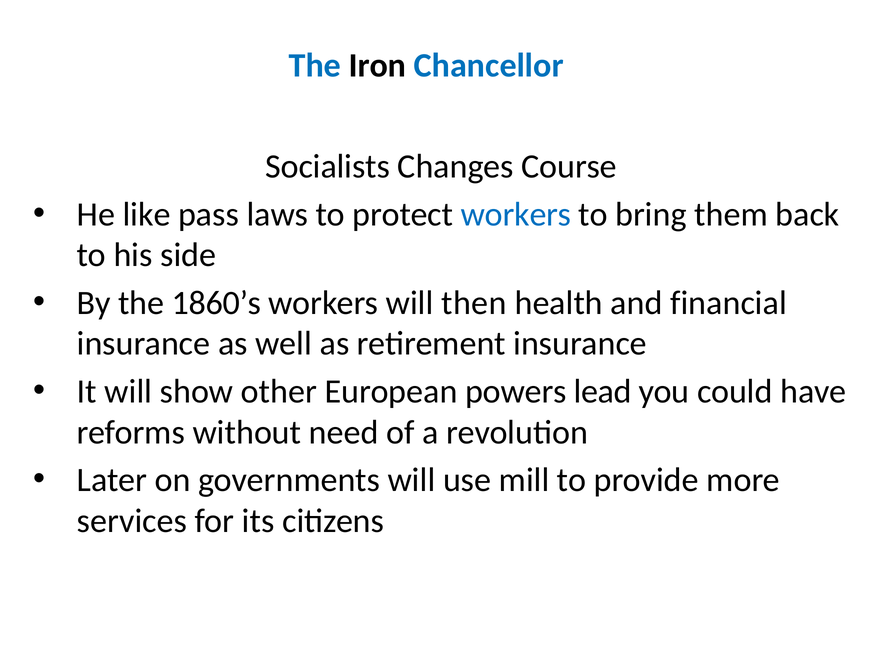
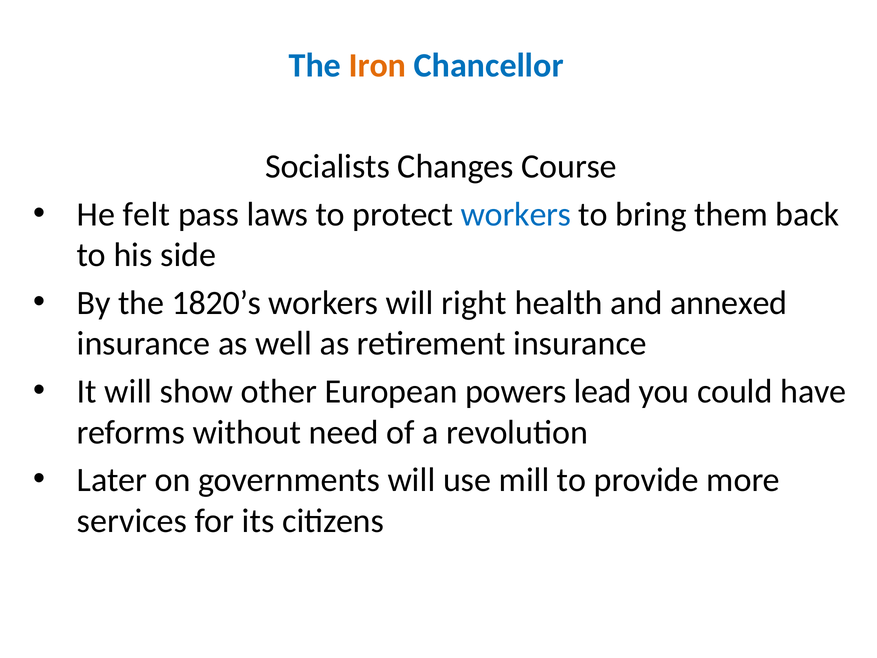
Iron colour: black -> orange (378, 66)
like: like -> felt (146, 214)
1860’s: 1860’s -> 1820’s (216, 303)
then: then -> right (474, 303)
financial: financial -> annexed (729, 303)
